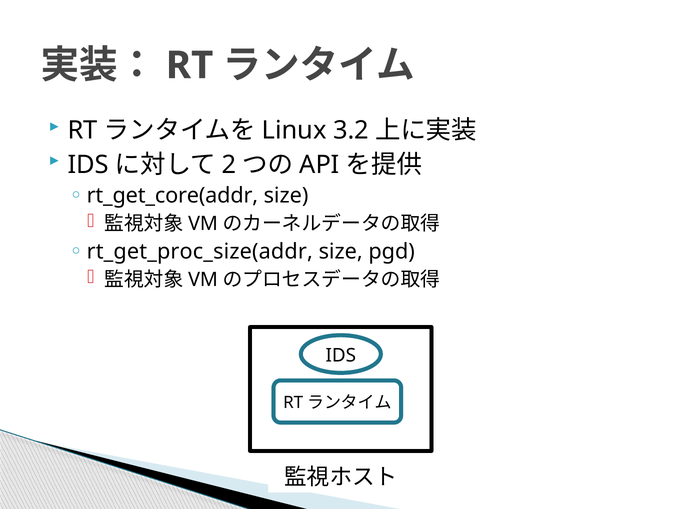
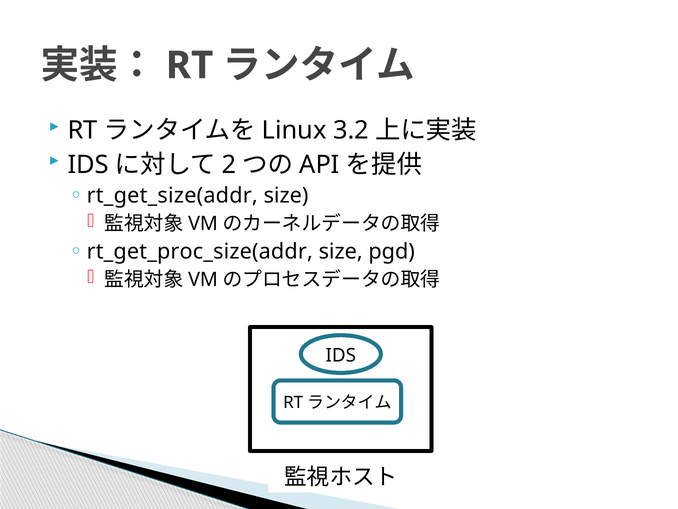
rt_get_core(addr: rt_get_core(addr -> rt_get_size(addr (172, 196)
